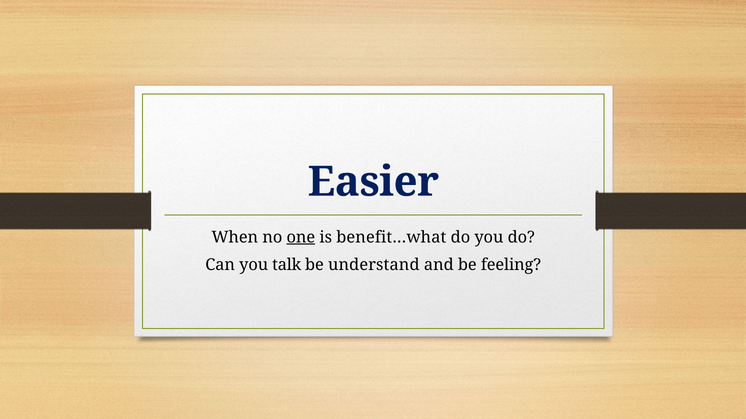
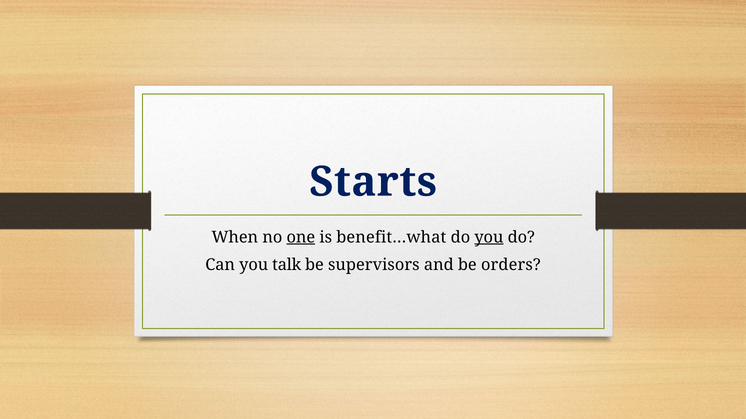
Easier: Easier -> Starts (373, 182)
you underline: none -> present (489, 238)
understand: understand -> supervisors (374, 265)
feeling: feeling -> orders (511, 265)
